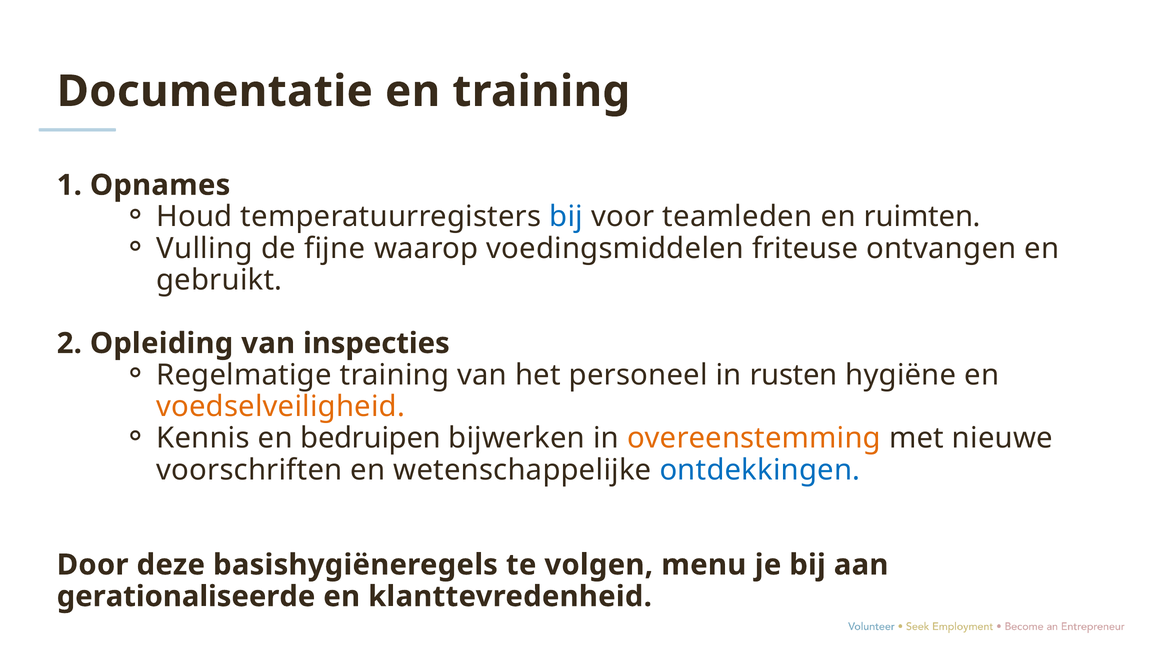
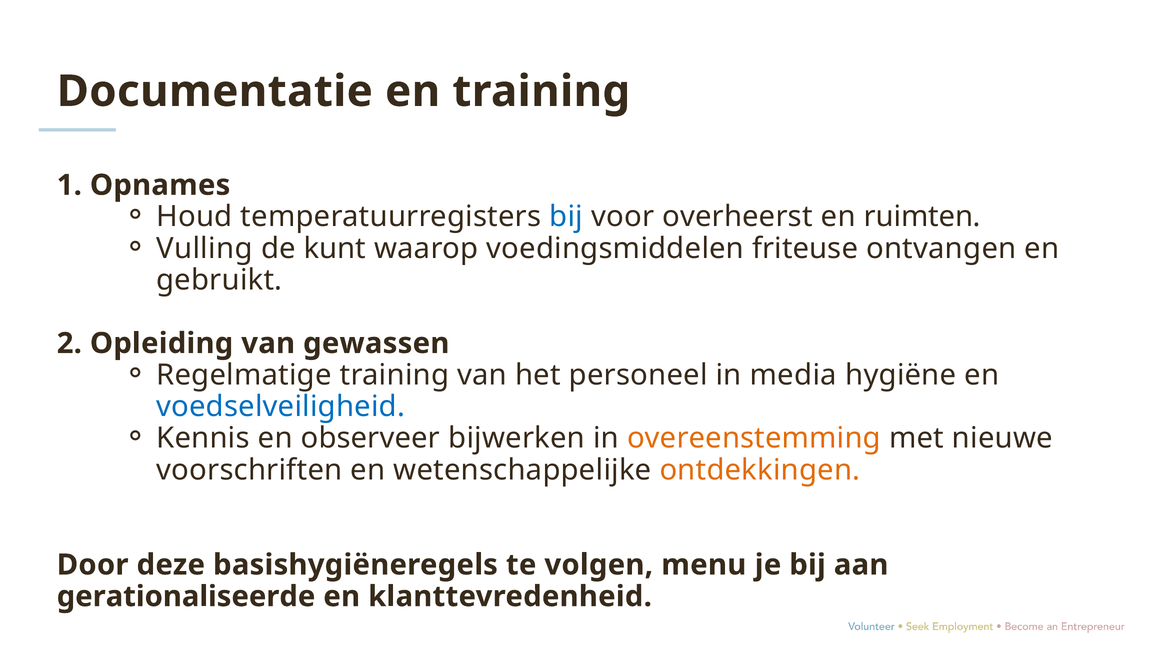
teamleden: teamleden -> overheerst (737, 217)
fijne: fijne -> kunt (335, 248)
inspecties: inspecties -> gewassen (376, 343)
rusten: rusten -> media (793, 375)
voedselveiligheid colour: orange -> blue (281, 406)
bedruipen: bedruipen -> observeer (370, 438)
ontdekkingen colour: blue -> orange (760, 470)
